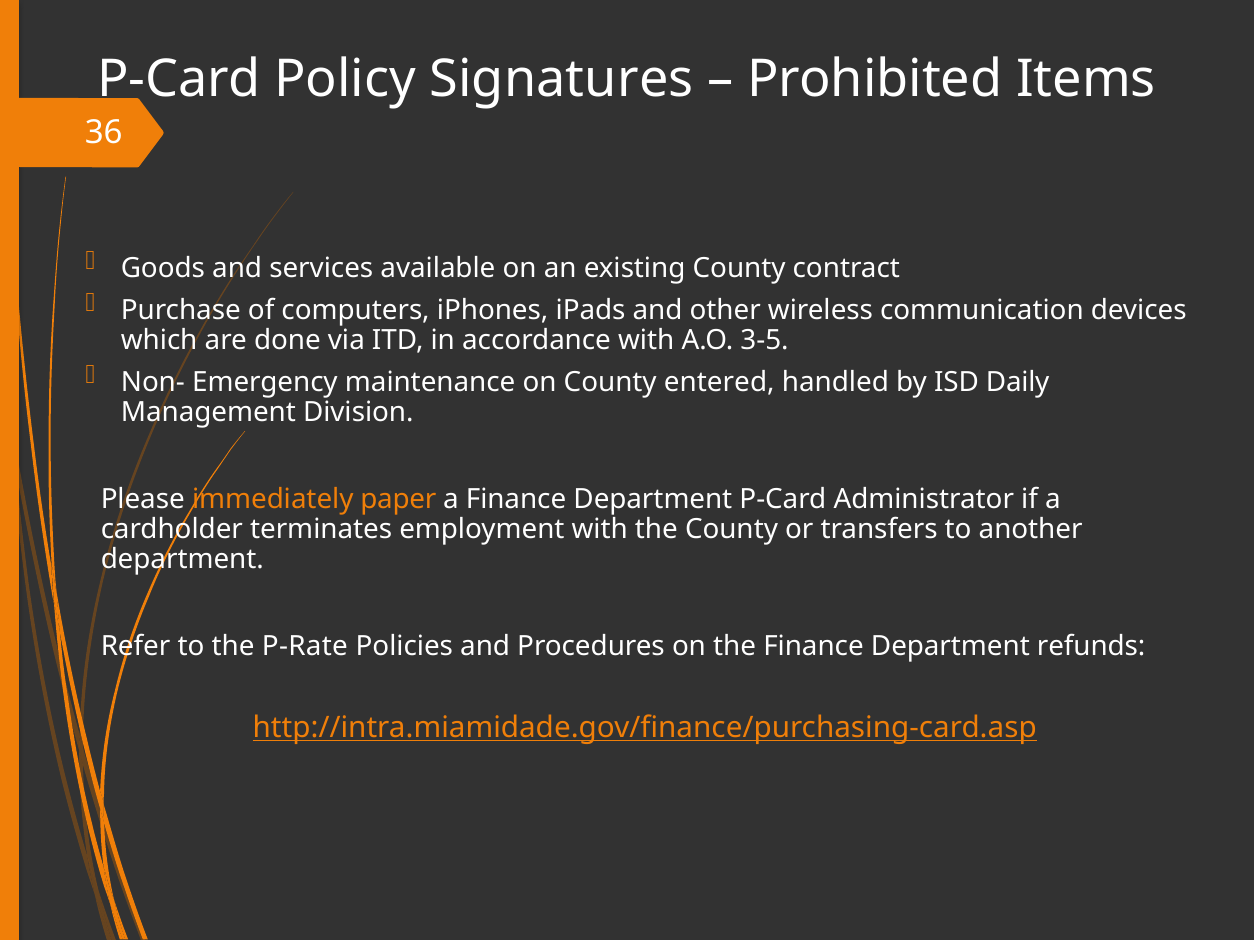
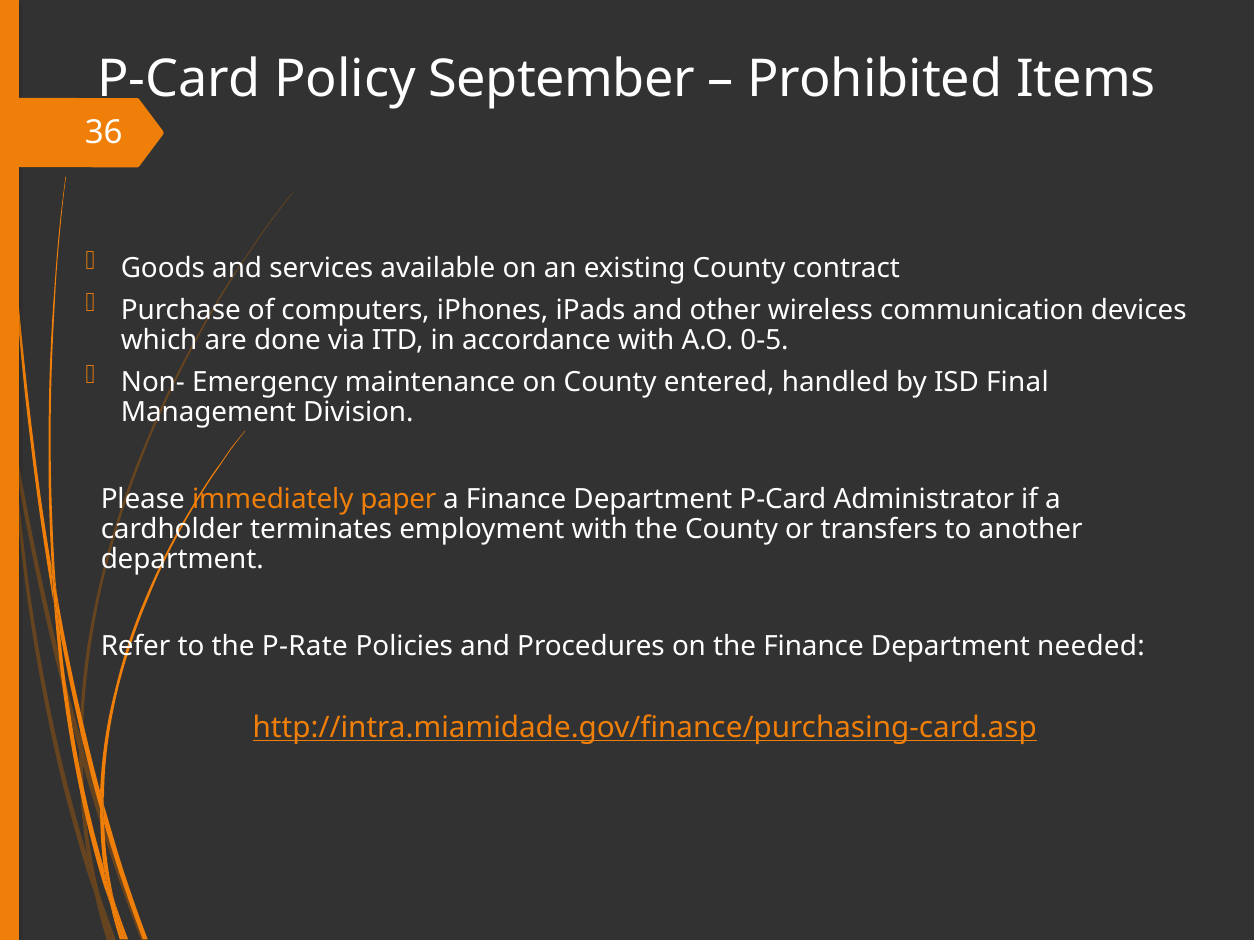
Signatures: Signatures -> September (562, 79)
3-5: 3-5 -> 0-5 (765, 341)
Daily: Daily -> Final (1017, 382)
refunds: refunds -> needed (1091, 647)
